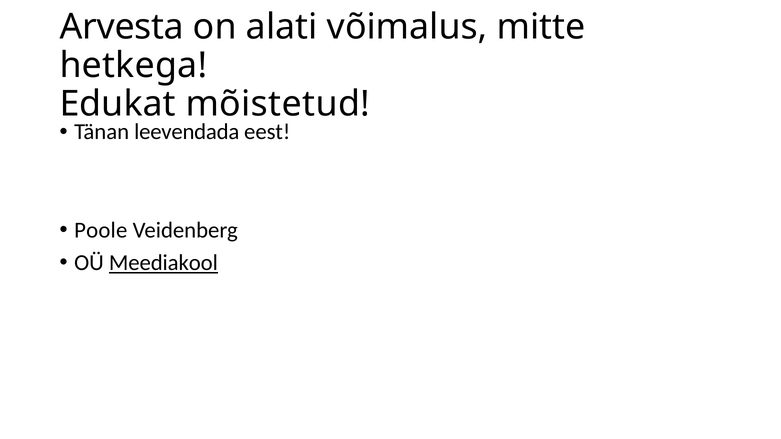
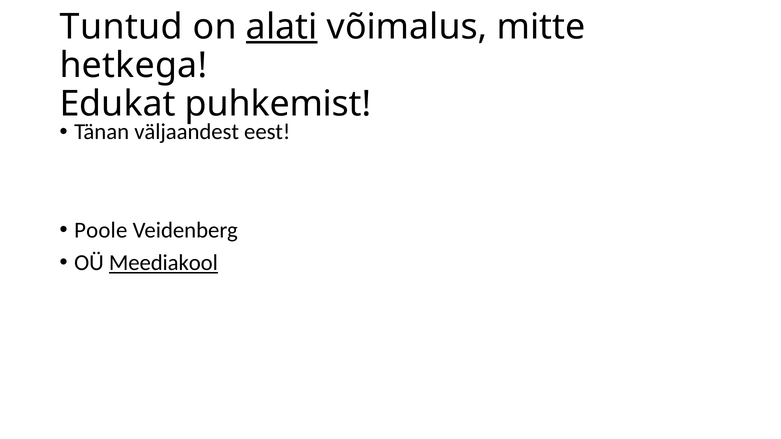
Arvesta: Arvesta -> Tuntud (121, 27)
alati underline: none -> present (282, 27)
mõistetud: mõistetud -> puhkemist (278, 104)
leevendada: leevendada -> väljaandest (187, 132)
